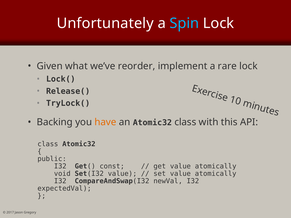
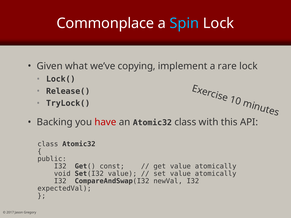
Unfortunately: Unfortunately -> Commonplace (105, 23)
reorder: reorder -> copying (137, 66)
have colour: orange -> red (105, 122)
